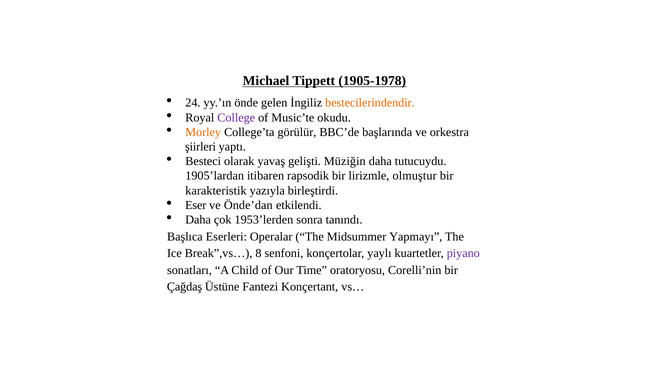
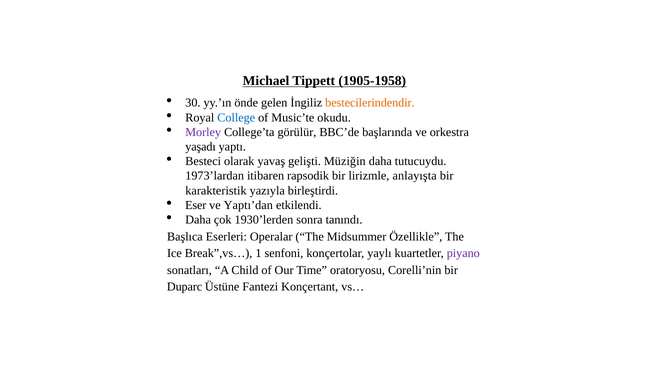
1905-1978: 1905-1978 -> 1905-1958 (372, 81)
24: 24 -> 30 (193, 103)
College colour: purple -> blue (236, 118)
Morley colour: orange -> purple (203, 132)
şiirleri: şiirleri -> yaşadı (201, 147)
1905’lardan: 1905’lardan -> 1973’lardan (215, 176)
olmuştur: olmuştur -> anlayışta (415, 176)
Önde’dan: Önde’dan -> Yaptı’dan (248, 205)
1953’lerden: 1953’lerden -> 1930’lerden (264, 220)
Yapmayı: Yapmayı -> Özellikle (416, 237)
8: 8 -> 1 (258, 253)
Çağdaş: Çağdaş -> Duparc (185, 287)
